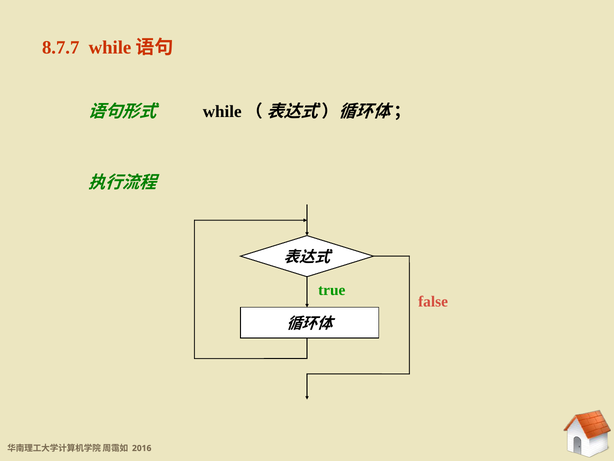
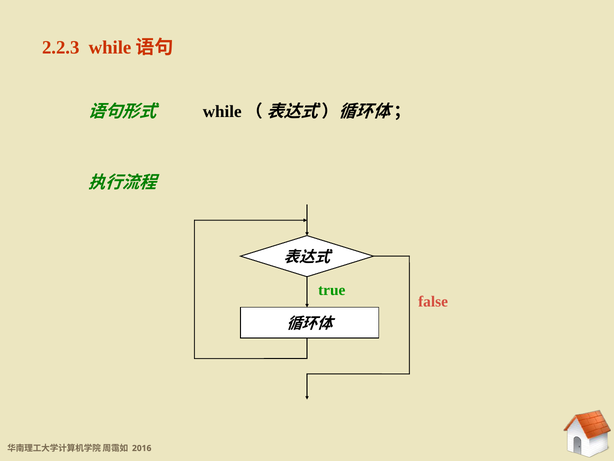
8.7.7: 8.7.7 -> 2.2.3 (61, 47)
